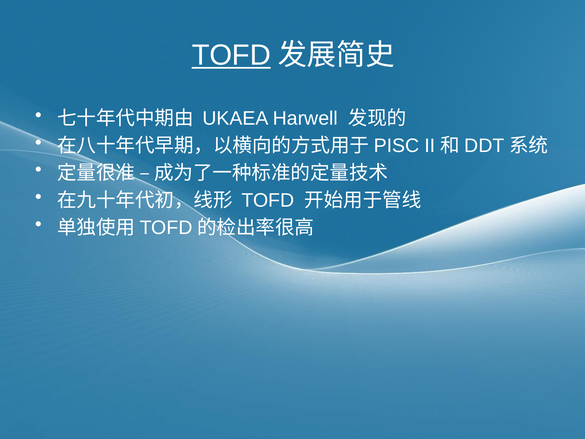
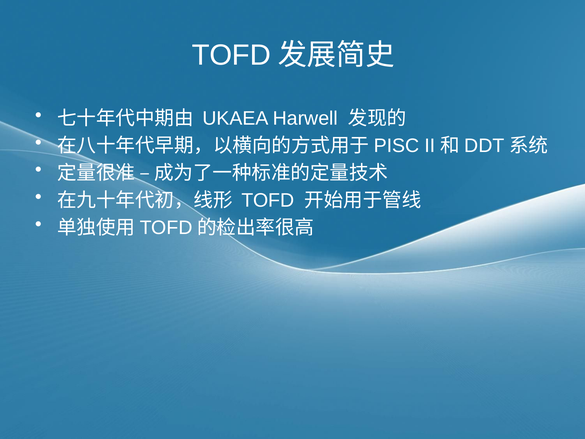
TOFD underline: present -> none (231, 55)
